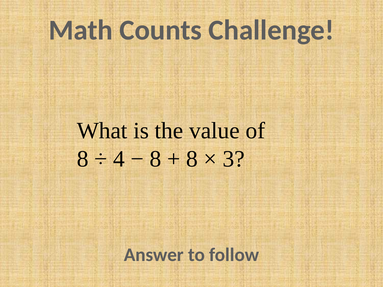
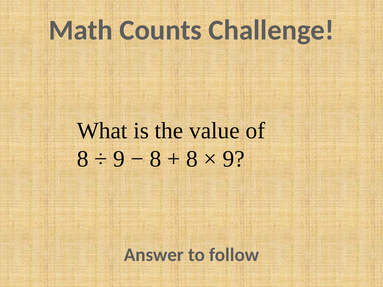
4: 4 -> 9 (119, 159)
3: 3 -> 9 (234, 159)
